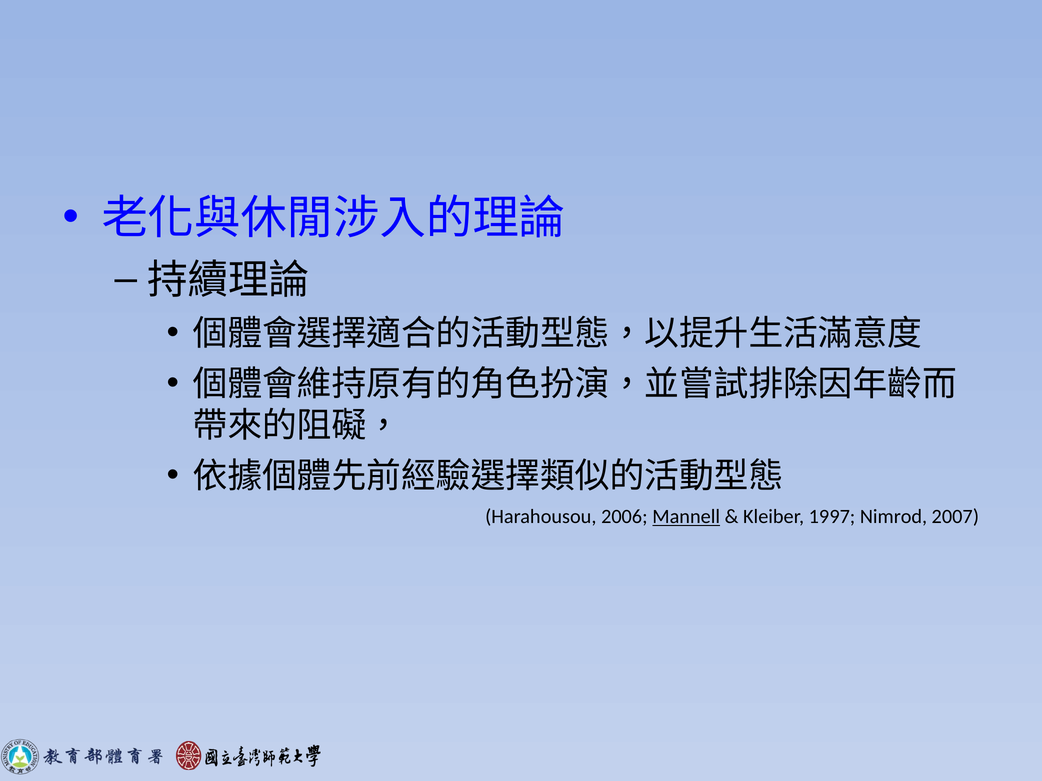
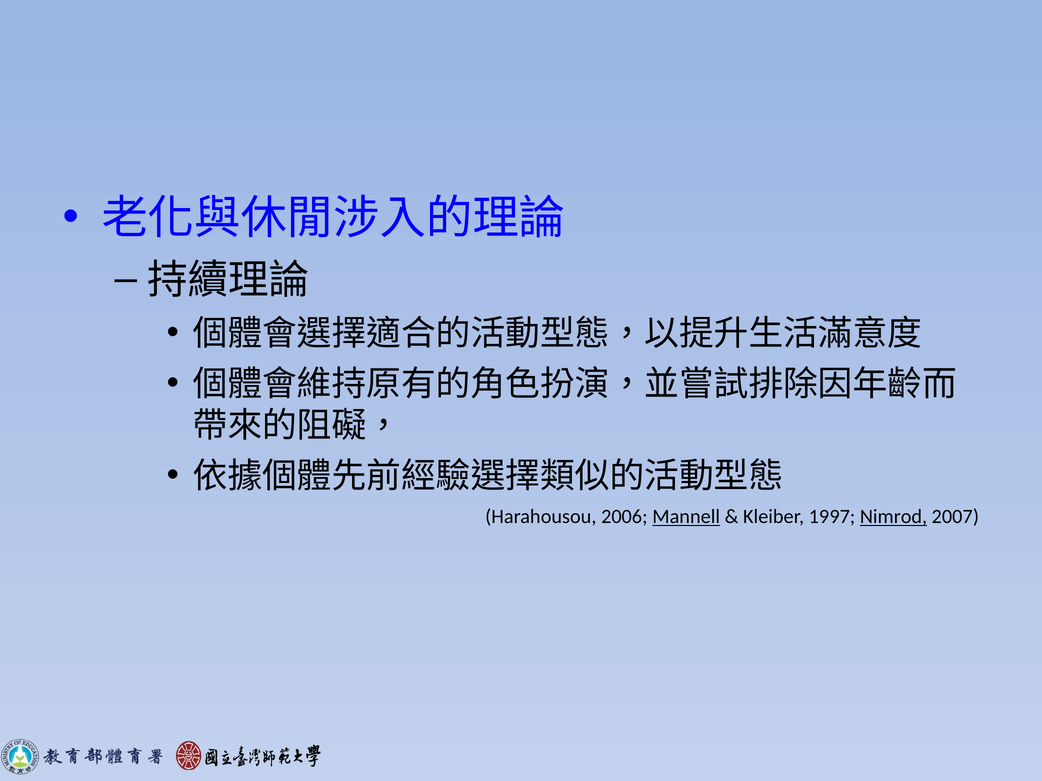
Nimrod underline: none -> present (894, 517)
